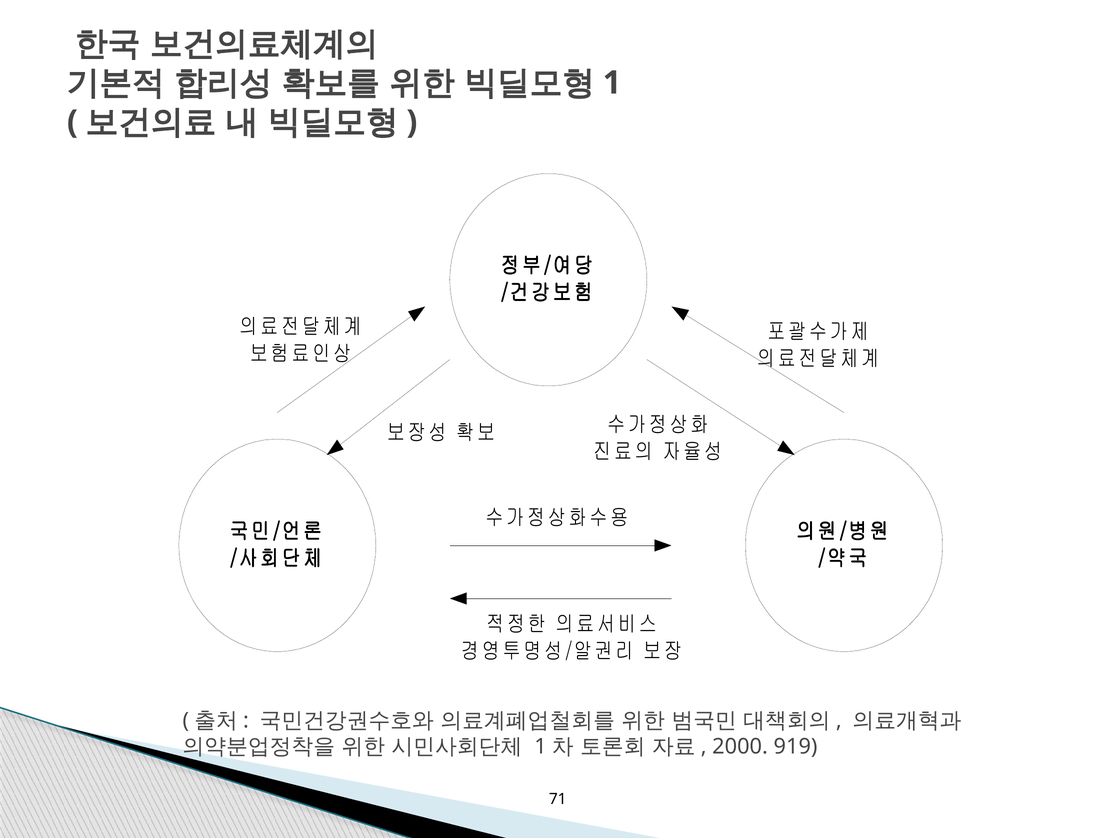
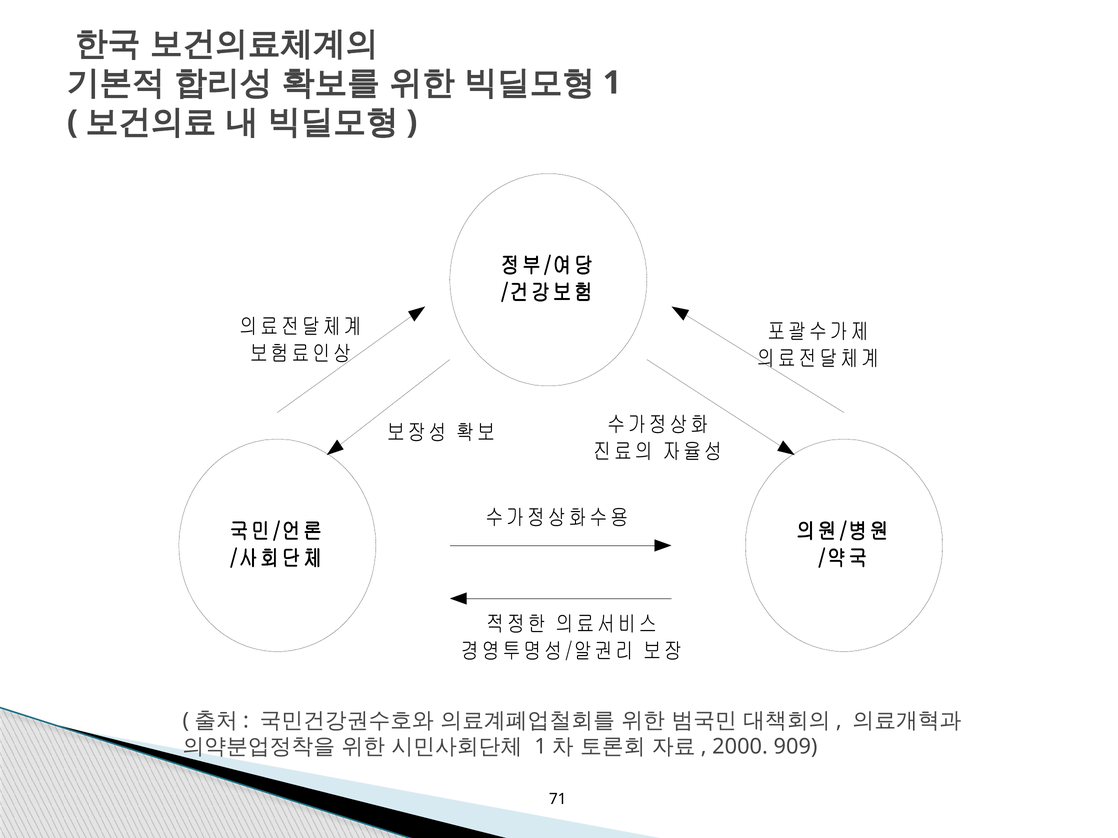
919: 919 -> 909 (796, 747)
